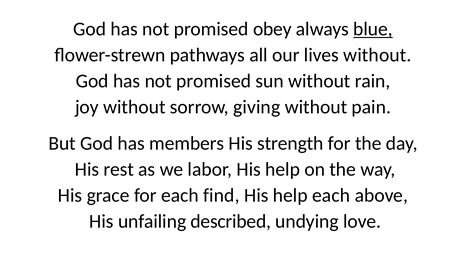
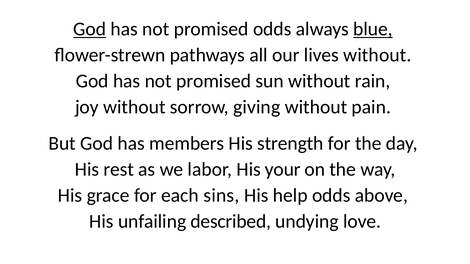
God underline: none -> present (90, 29)
promised obey: obey -> odds (272, 29)
labor His help: help -> your (283, 170)
find: find -> sins (221, 196)
help each: each -> odds (331, 196)
